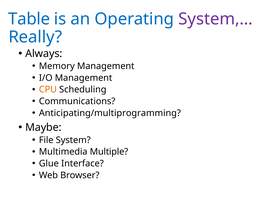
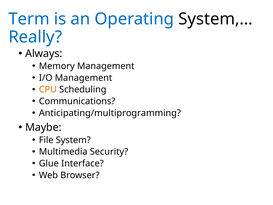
Table: Table -> Term (29, 19)
System,… colour: purple -> black (216, 19)
Multiple: Multiple -> Security (109, 152)
